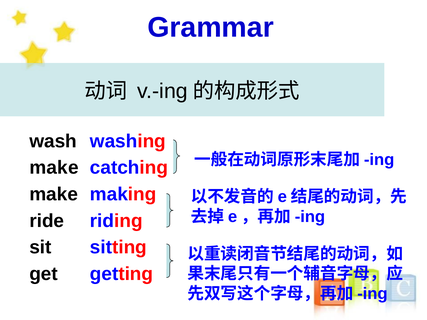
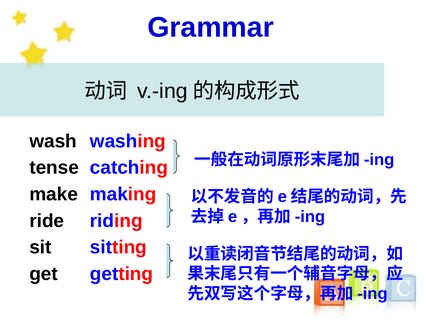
make: make -> tense (54, 168)
